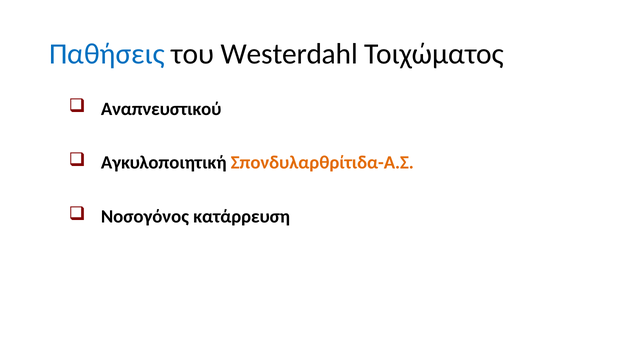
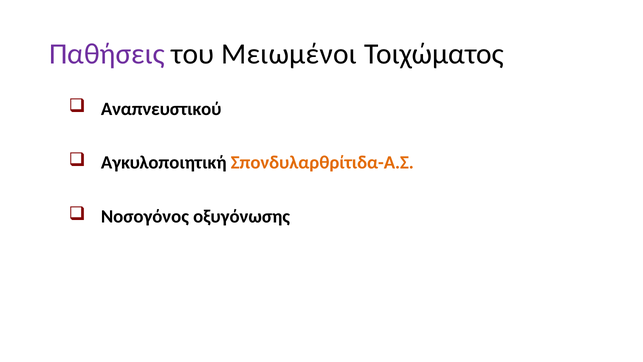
Παθήσεις colour: blue -> purple (107, 54)
Westerdahl: Westerdahl -> Μειωμένοι (289, 54)
κατάρρευση: κατάρρευση -> οξυγόνωσης (242, 217)
